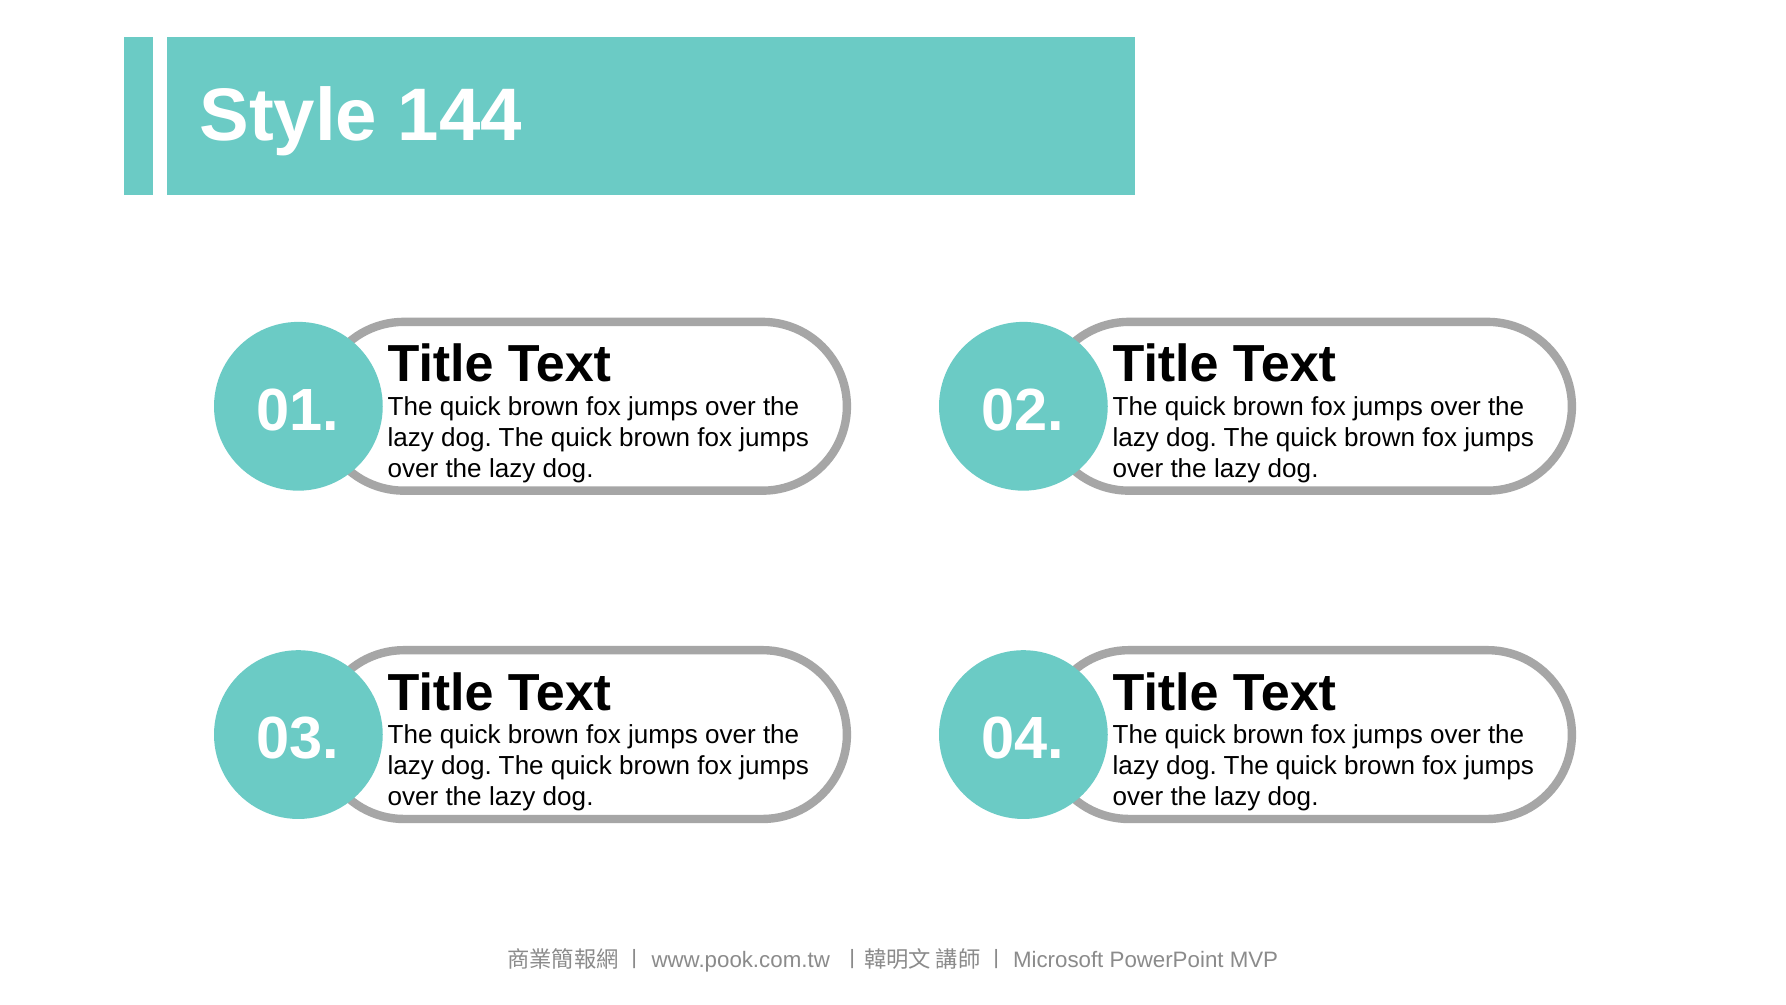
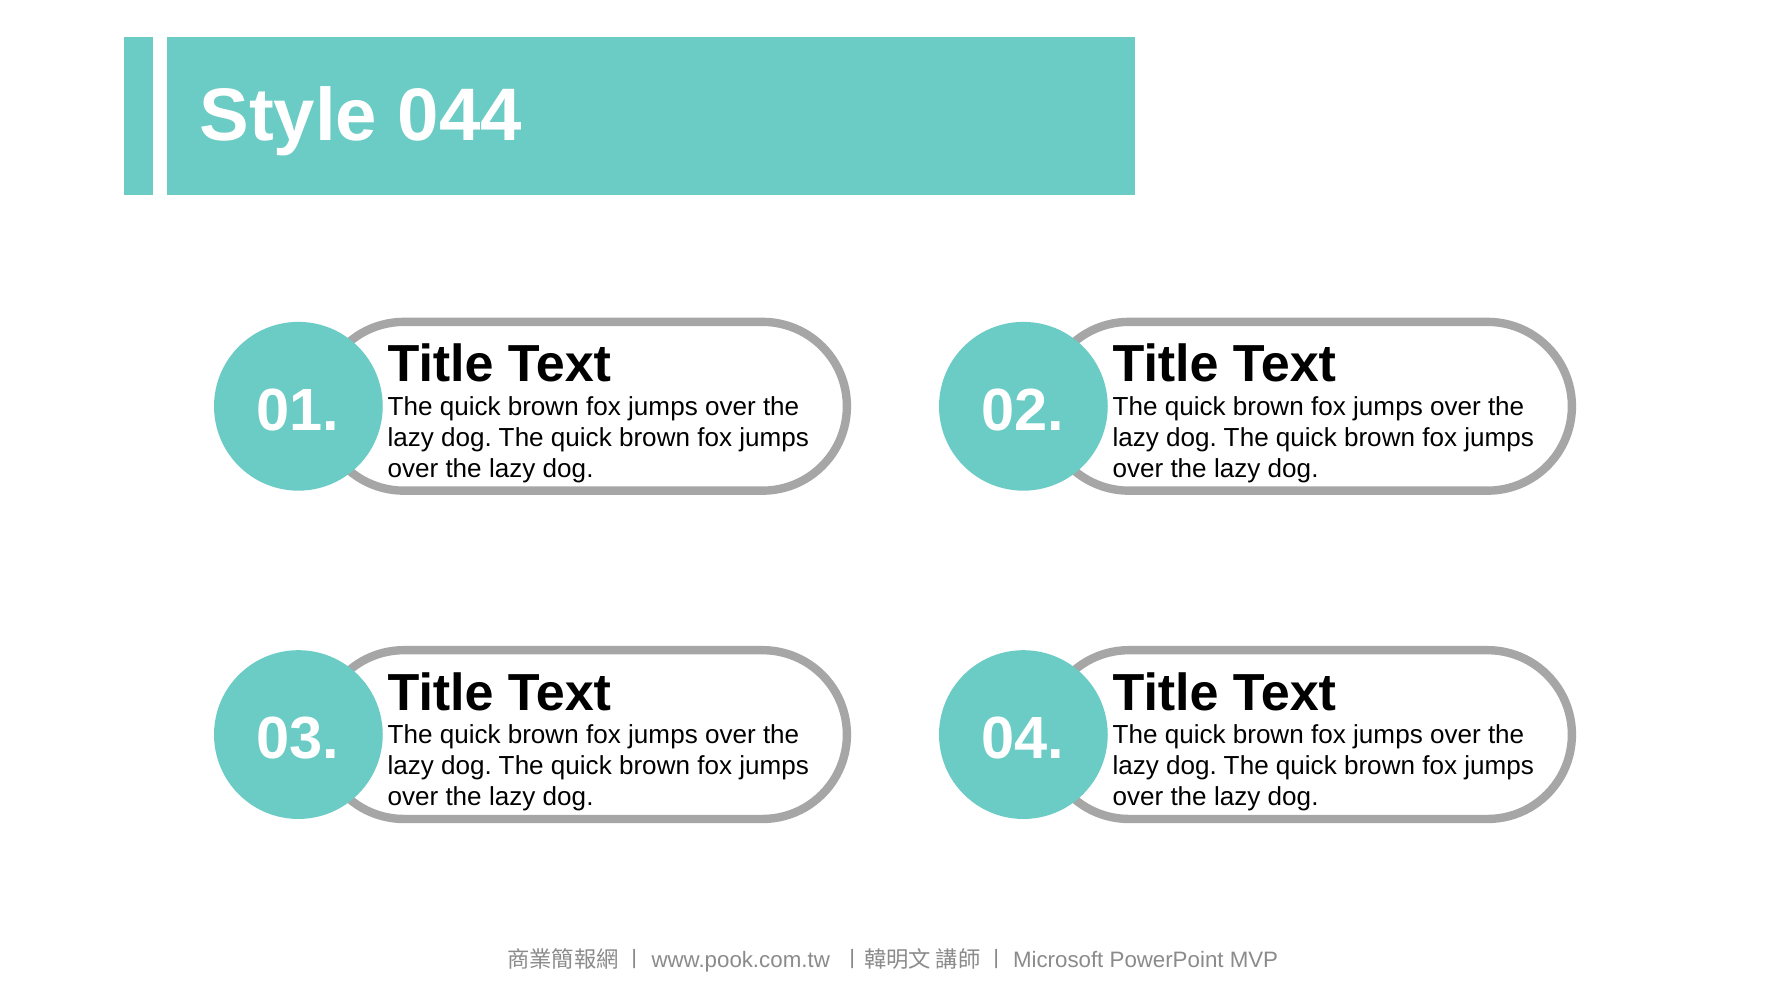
144: 144 -> 044 (460, 116)
